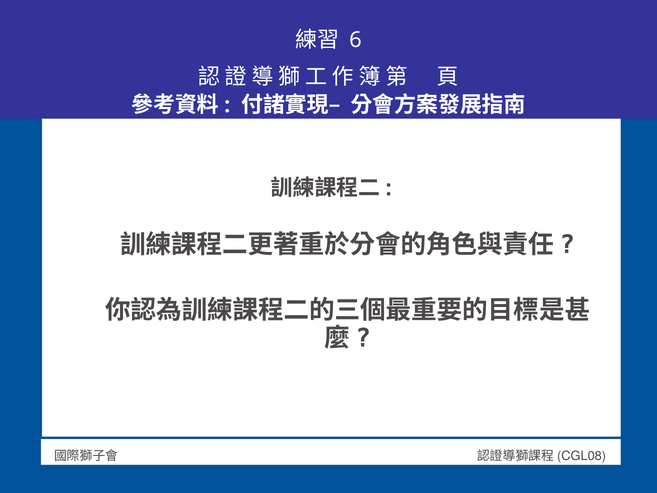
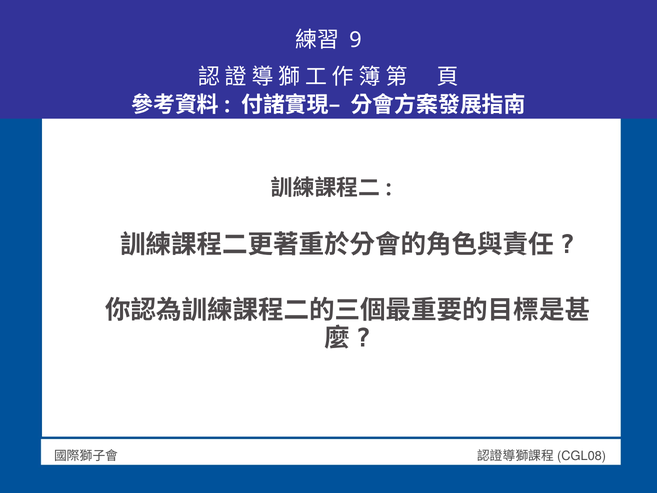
6: 6 -> 9 (355, 40)
